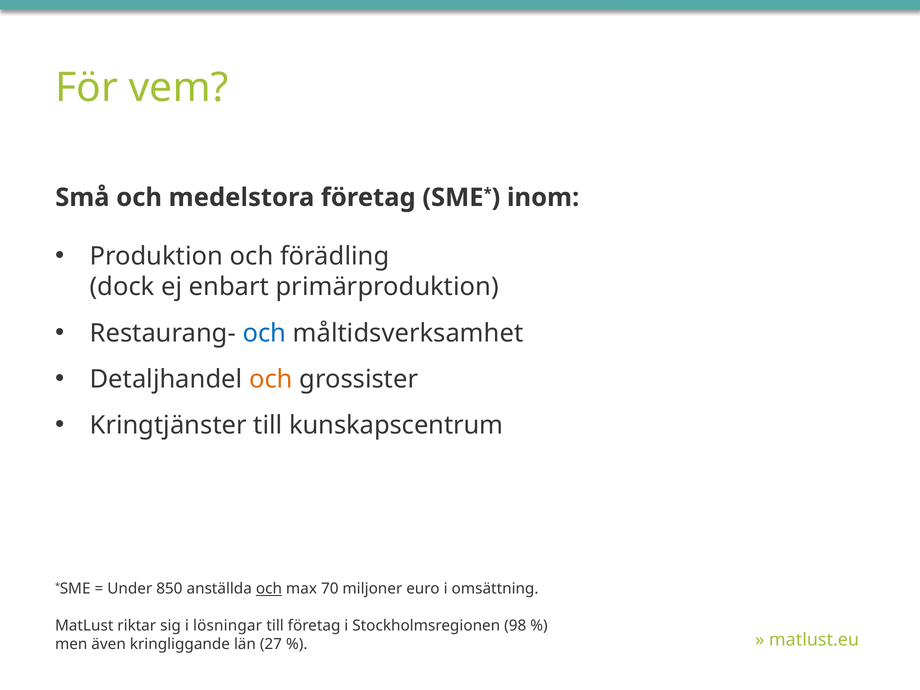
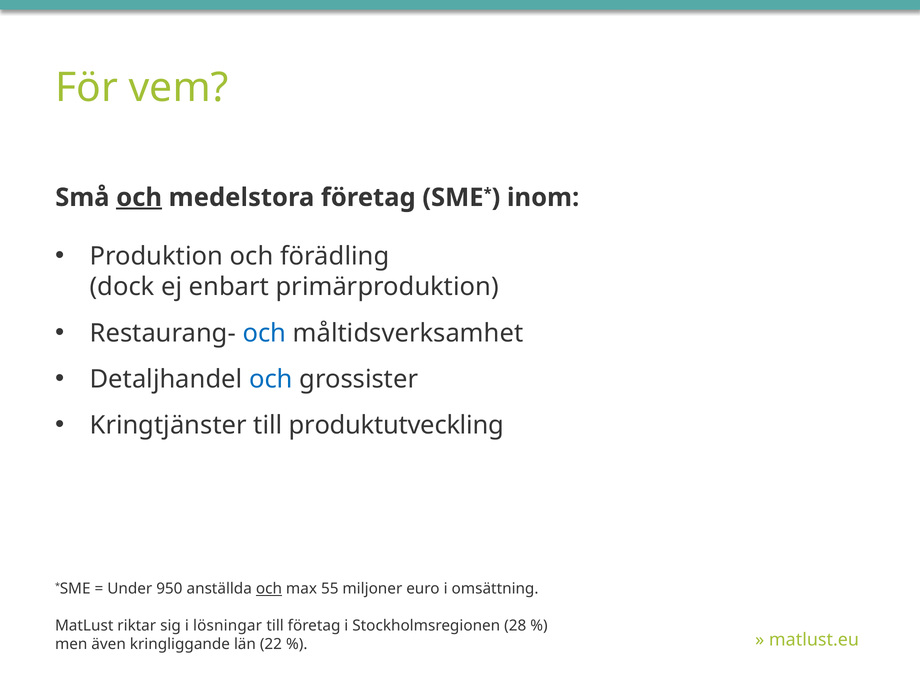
och underline: none -> present (139, 198)
och colour: orange -> blue (271, 379)
kunskapscentrum: kunskapscentrum -> produktutveckling (396, 425)
850: 850 -> 950 (169, 589)
70: 70 -> 55 (330, 589)
98: 98 -> 28 (515, 626)
27: 27 -> 22 (271, 644)
